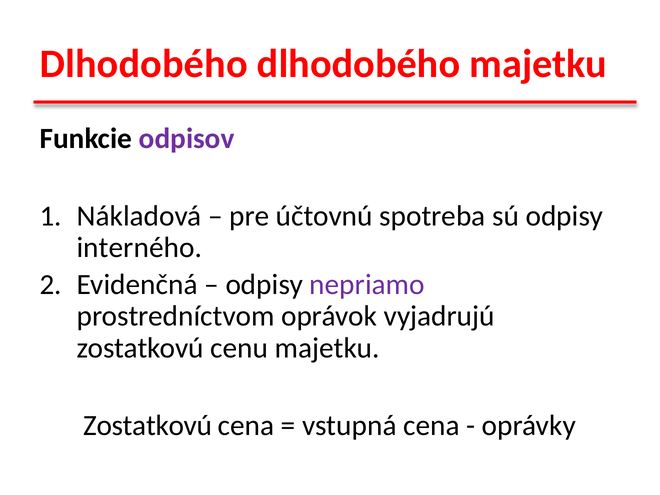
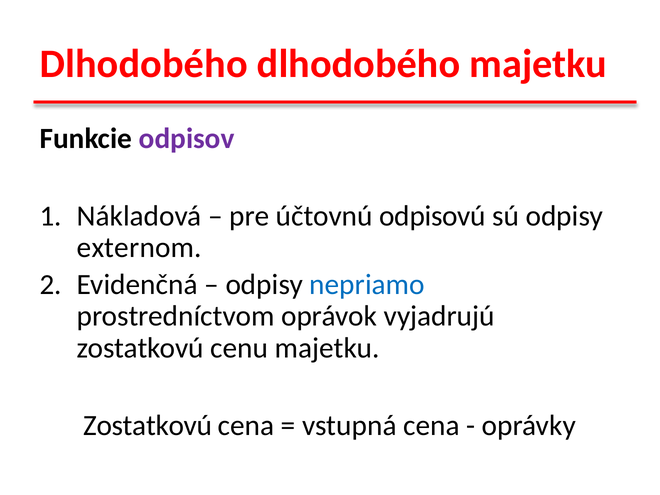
spotreba: spotreba -> odpisovú (432, 216)
interného: interného -> externom (139, 248)
nepriamo colour: purple -> blue (367, 285)
